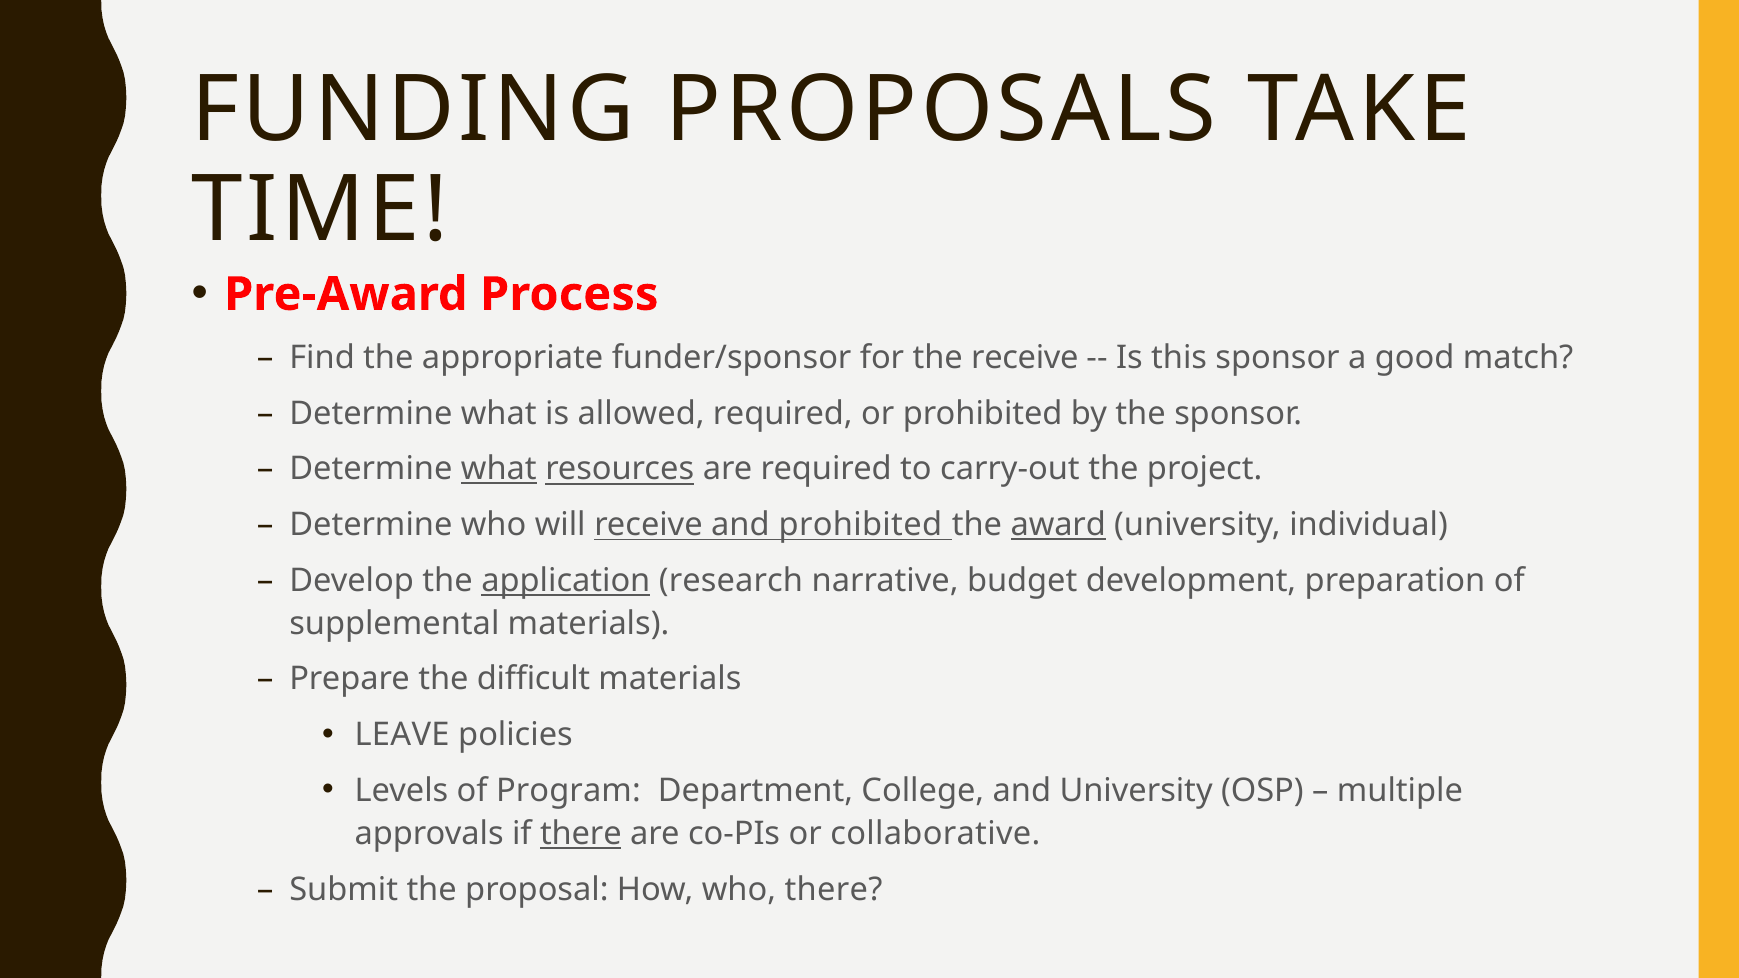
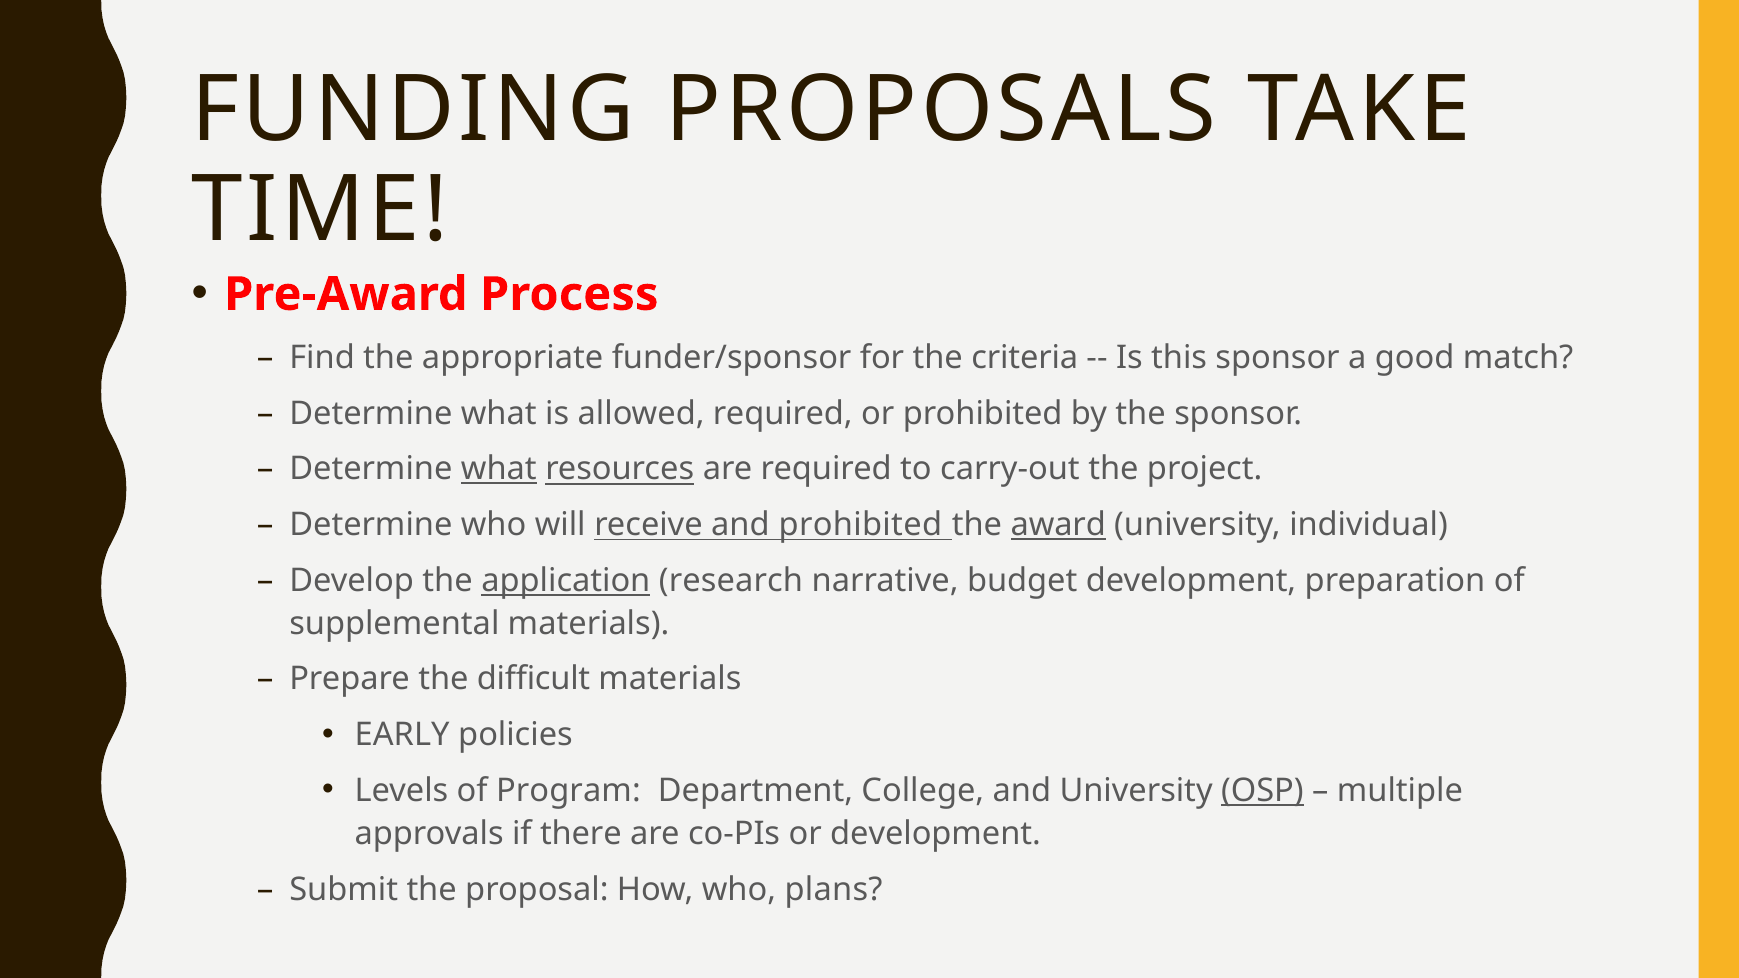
the receive: receive -> criteria (1025, 358)
LEAVE: LEAVE -> EARLY (402, 735)
OSP underline: none -> present (1262, 791)
there underline: present -> none (581, 834)
or collaborative: collaborative -> development (936, 834)
who there: there -> plans (834, 890)
